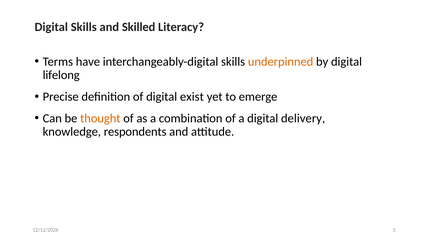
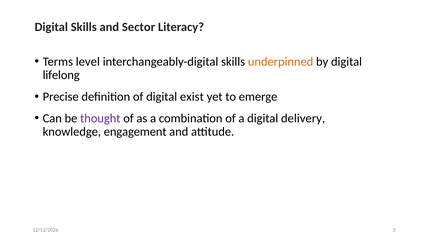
Skilled: Skilled -> Sector (139, 27)
have: have -> level (88, 62)
thought colour: orange -> purple (100, 118)
respondents: respondents -> engagement (135, 132)
